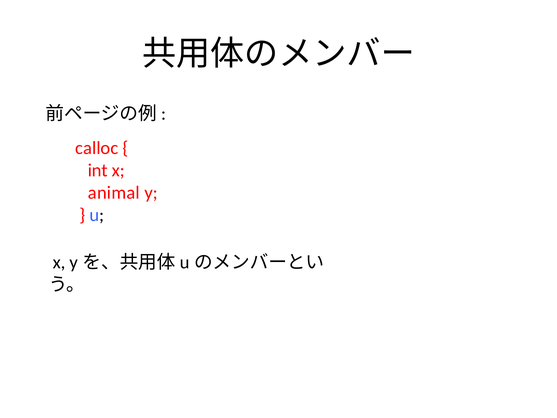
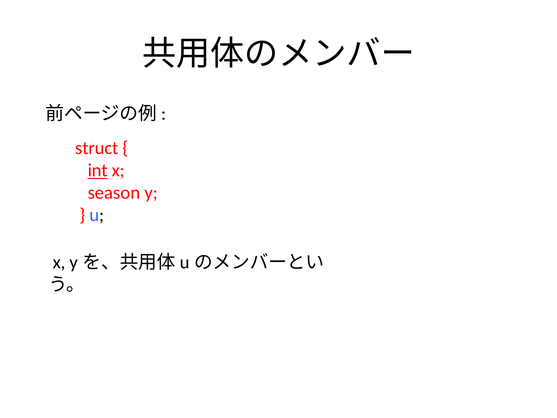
calloc: calloc -> struct (97, 148)
int underline: none -> present (98, 170)
animal: animal -> season (114, 193)
